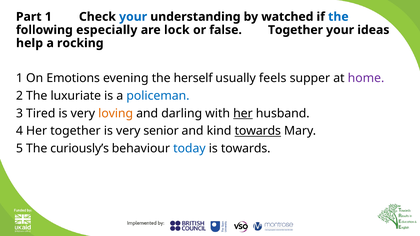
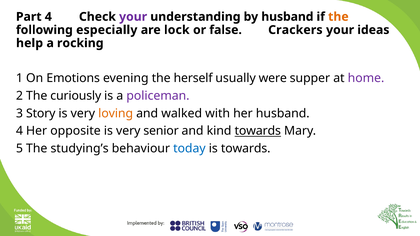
Part 1: 1 -> 4 (48, 17)
your colour: blue -> purple (133, 17)
by watched: watched -> husband (287, 17)
the colour: blue -> orange (338, 17)
false Together: Together -> Crackers (295, 30)
feels: feels -> were (273, 78)
luxuriate: luxuriate -> curiously (76, 96)
policeman colour: blue -> purple (158, 96)
Tired: Tired -> Story (41, 113)
darling: darling -> walked (182, 113)
her underline: present -> none (243, 113)
Her together: together -> opposite (75, 131)
curiously’s: curiously’s -> studying’s (80, 149)
